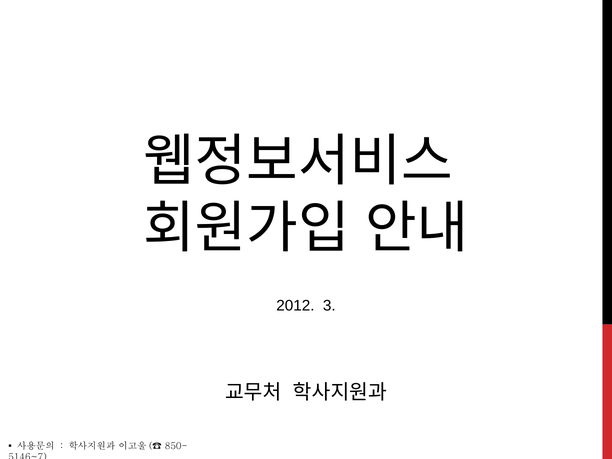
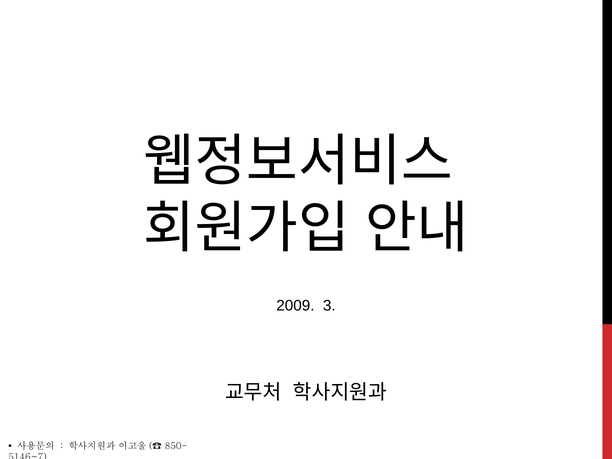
2012: 2012 -> 2009 (295, 306)
